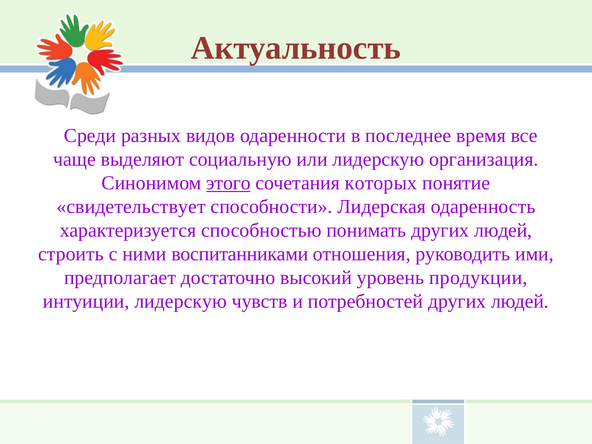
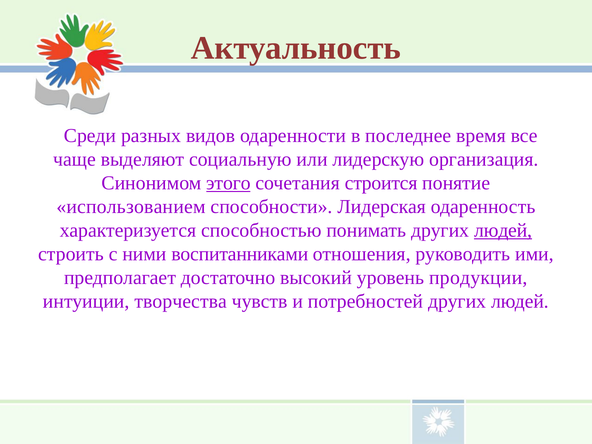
которых: которых -> строится (381, 183)
свидетельствует: свидетельствует -> использованием (131, 207)
людей underline: none -> present (503, 230)
интуиции лидерскую: лидерскую -> творчества (181, 301)
